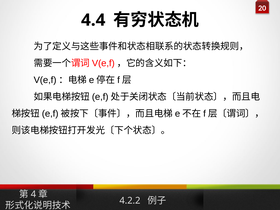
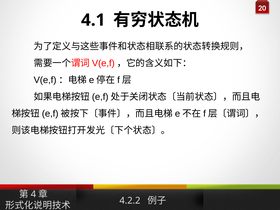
4.4: 4.4 -> 4.1 (93, 20)
